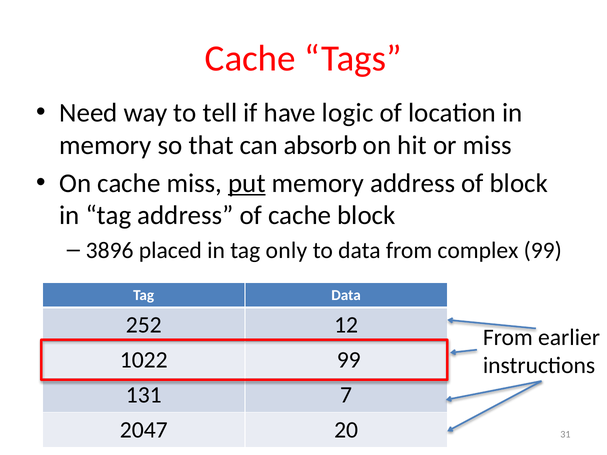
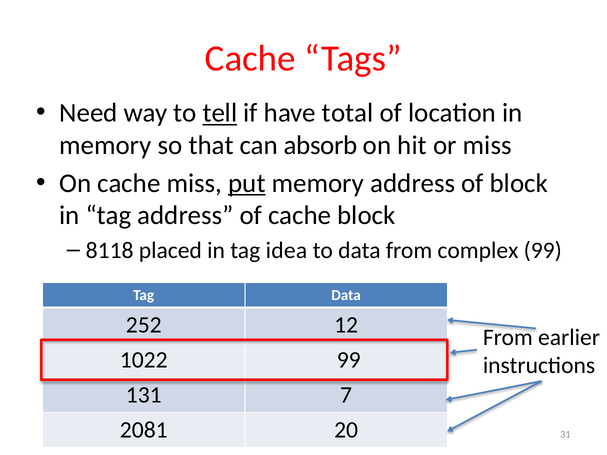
tell underline: none -> present (220, 113)
logic: logic -> total (348, 113)
3896: 3896 -> 8118 (110, 250)
only: only -> idea (286, 250)
2047: 2047 -> 2081 (144, 430)
